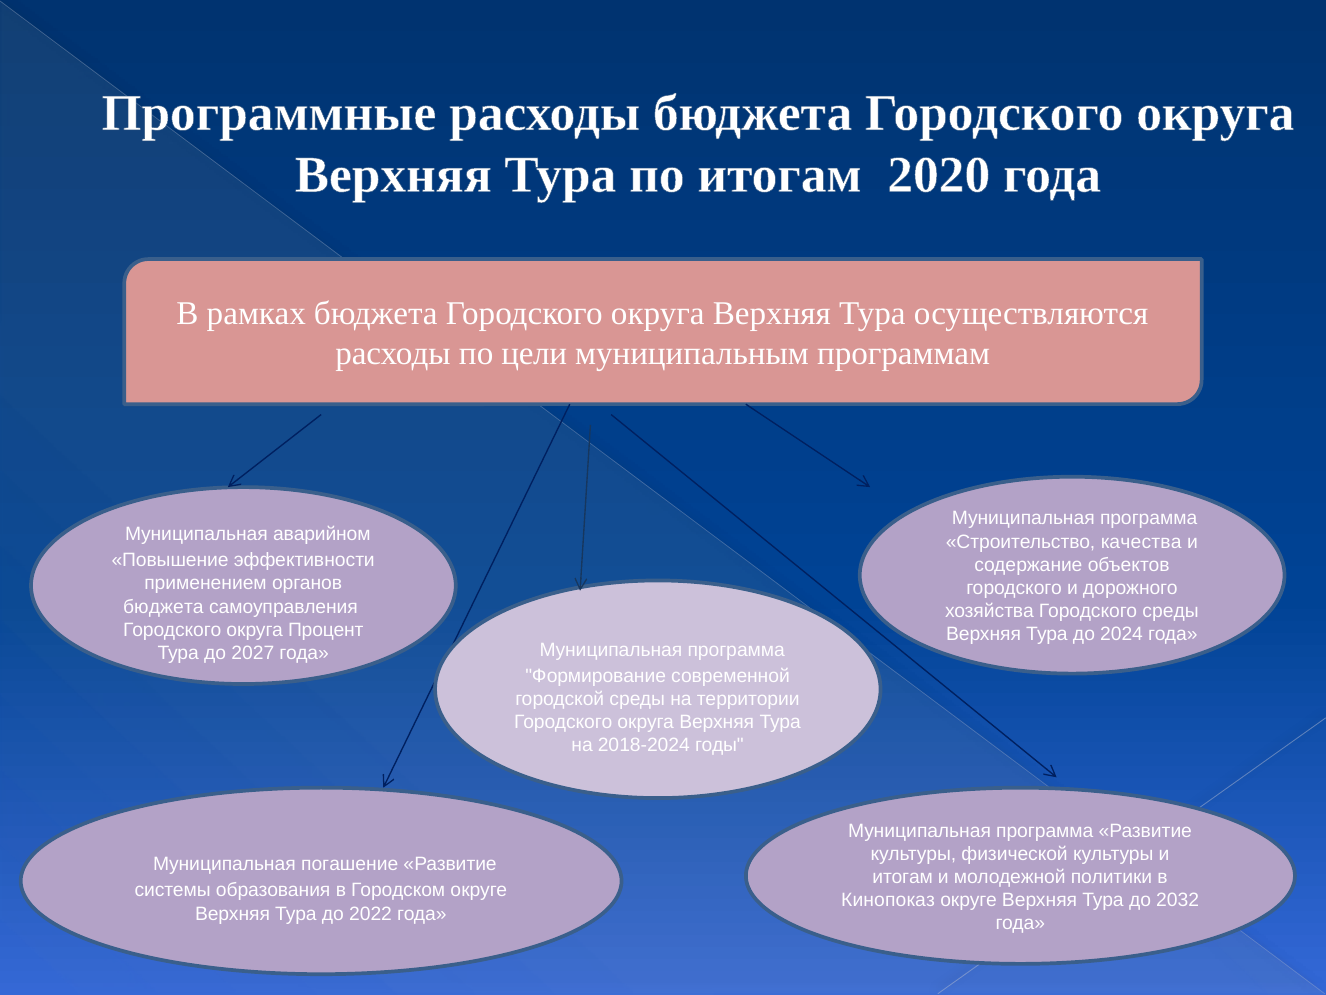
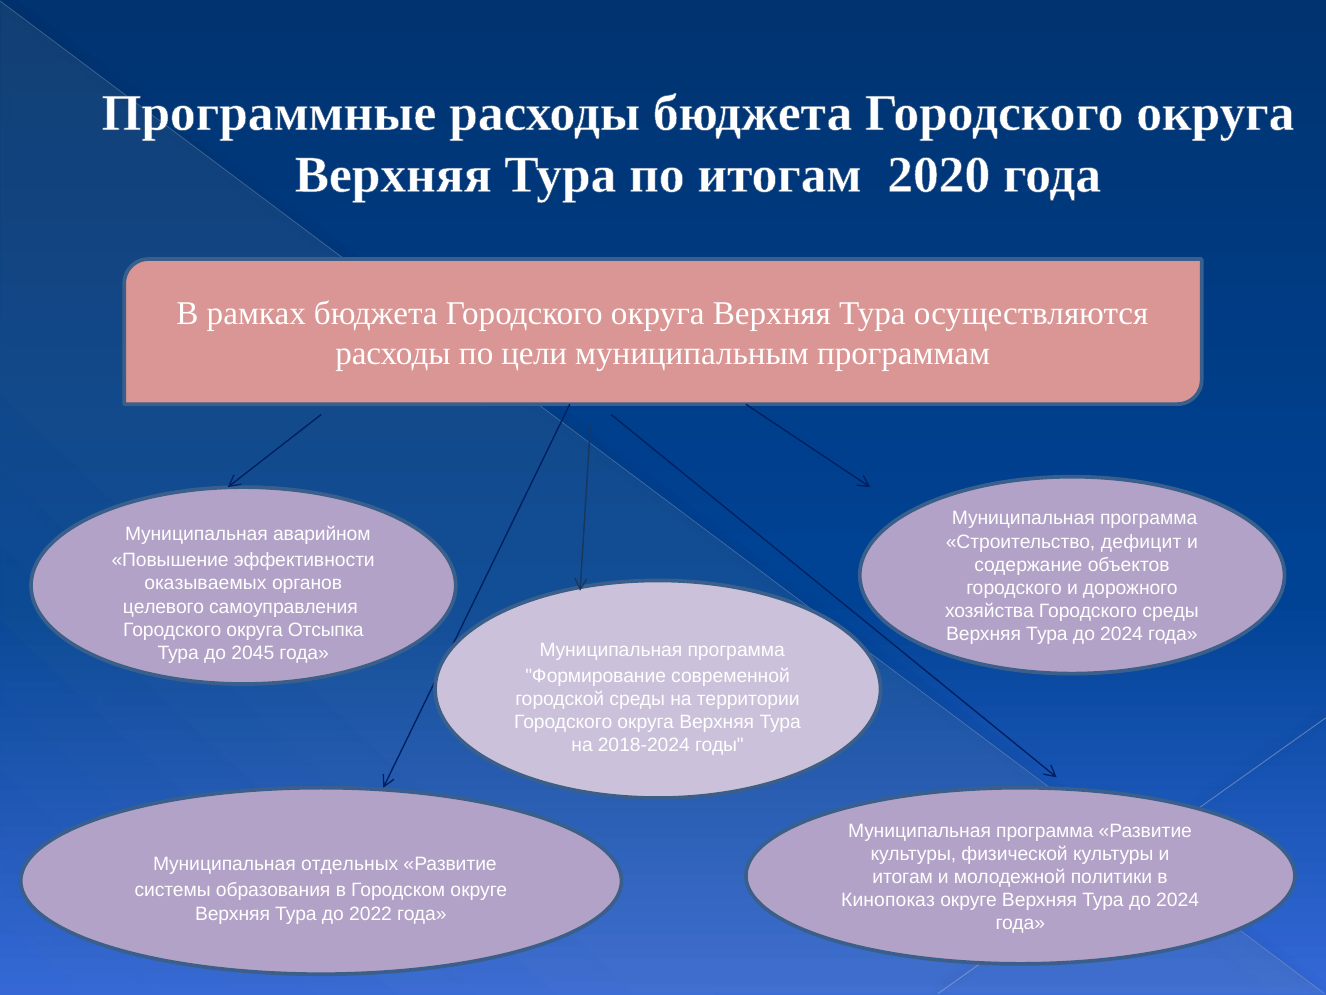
качества: качества -> дефицит (1141, 541)
применением: применением -> оказываемых (205, 583)
бюджета: бюджета -> целевого (164, 606)
Процент: Процент -> Отсыпка (326, 630)
2027: 2027 -> 2045 (253, 653)
погашение: погашение -> отдельных (350, 864)
2032: 2032 -> 2024 (1178, 900)
